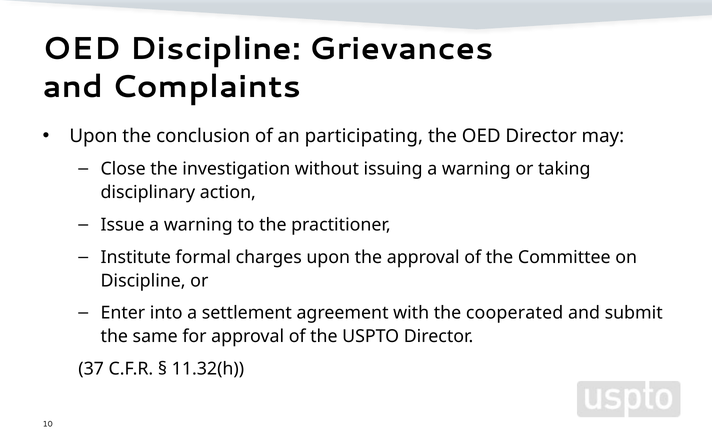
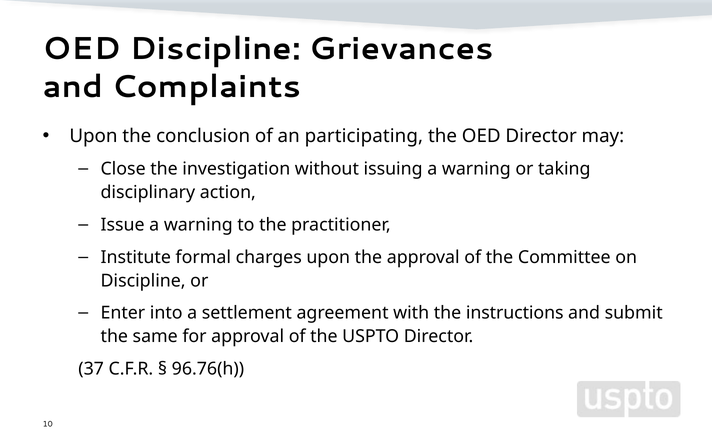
cooperated: cooperated -> instructions (515, 313)
11.32(h: 11.32(h -> 96.76(h (208, 369)
